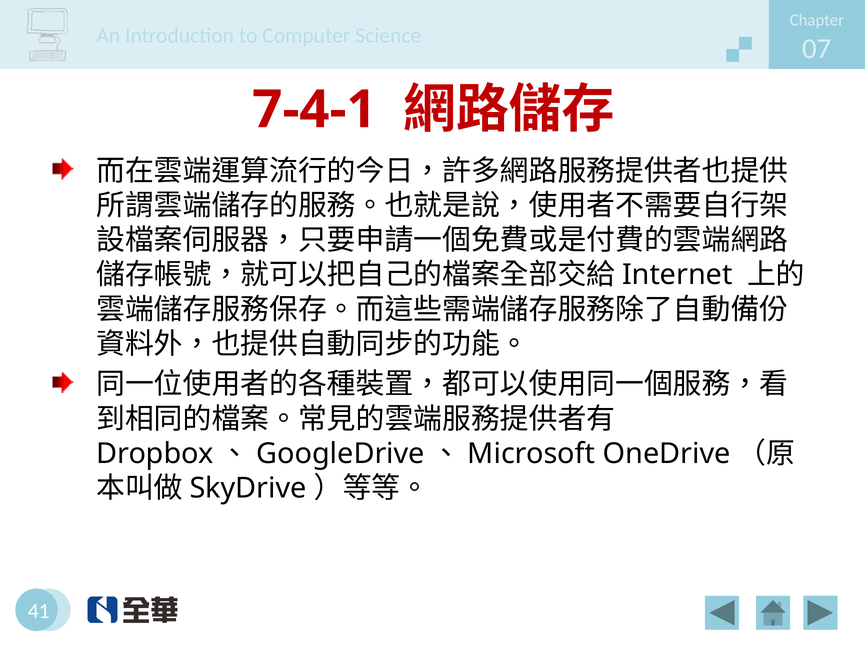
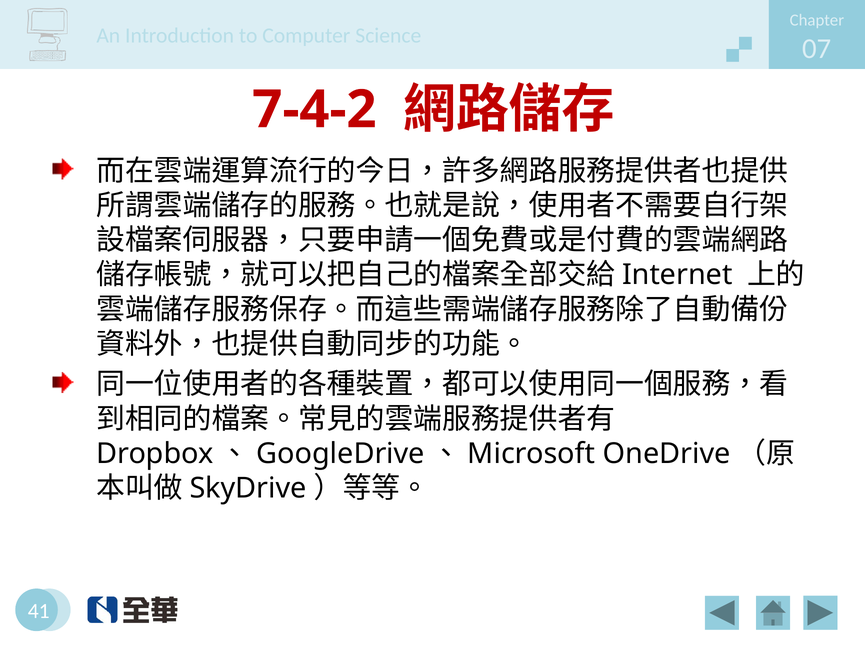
7-4-1: 7-4-1 -> 7-4-2 (314, 110)
